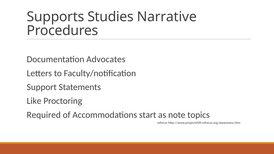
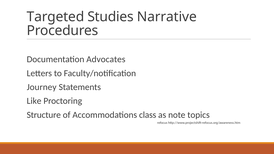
Supports: Supports -> Targeted (55, 17)
Support: Support -> Journey (42, 87)
Required: Required -> Structure (44, 115)
start: start -> class (148, 115)
